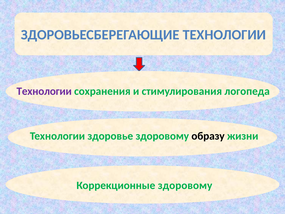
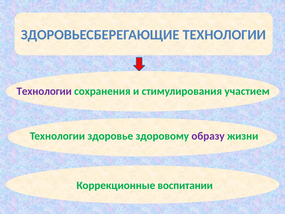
логопеда: логопеда -> участием (247, 91)
образу colour: black -> purple (208, 136)
Коррекционные здоровому: здоровому -> воспитании (185, 185)
